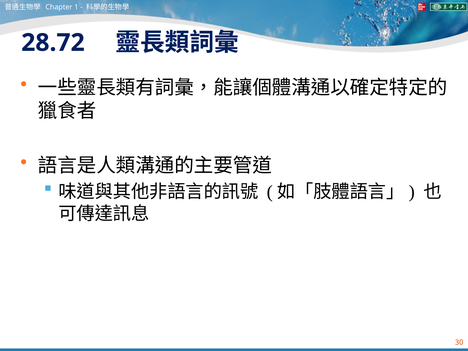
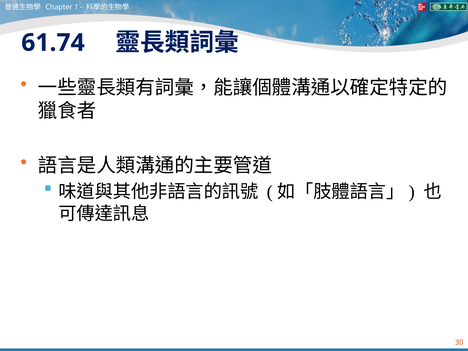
28.72: 28.72 -> 61.74 (53, 43)
